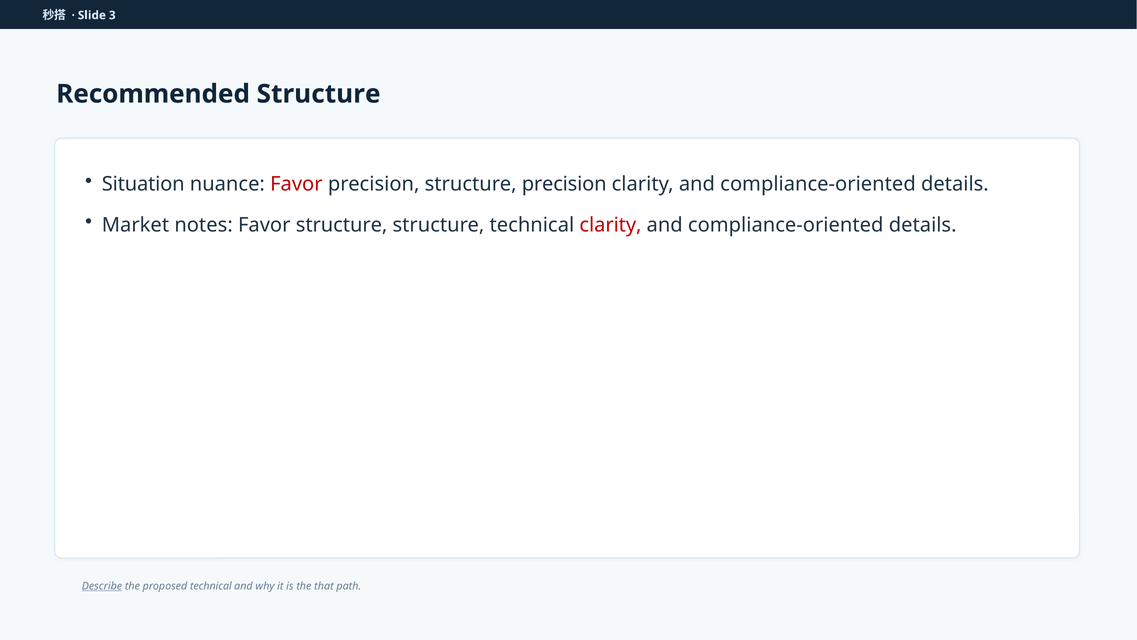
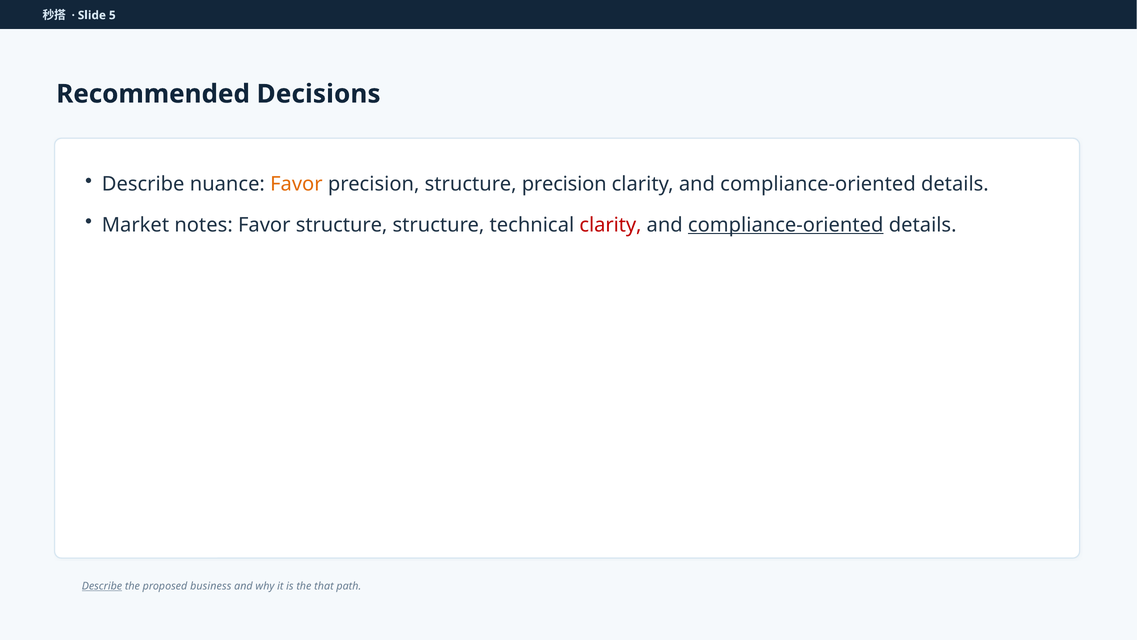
3: 3 -> 5 (112, 15)
Recommended Structure: Structure -> Decisions (319, 94)
Situation: Situation -> Describe (143, 184)
Favor colour: red -> orange (296, 184)
compliance-oriented underline: none -> present (786, 225)
proposed technical: technical -> business (211, 586)
